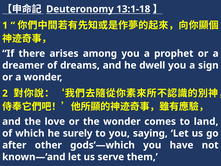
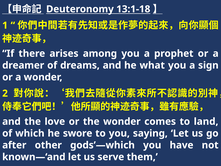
dwell: dwell -> what (152, 65)
surely: surely -> swore (78, 133)
